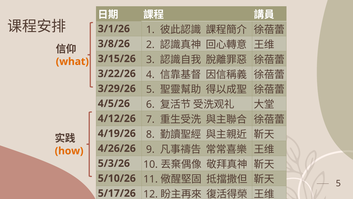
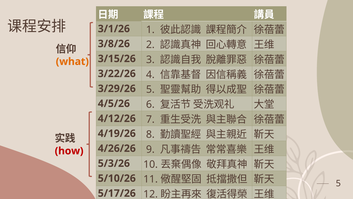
how colour: orange -> red (69, 151)
